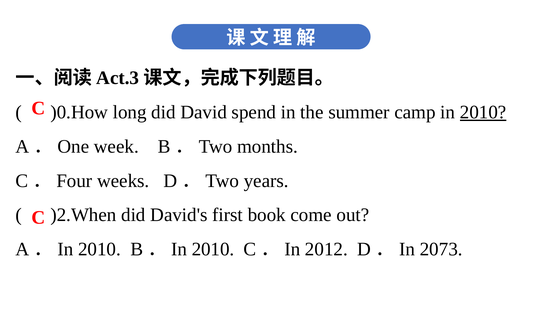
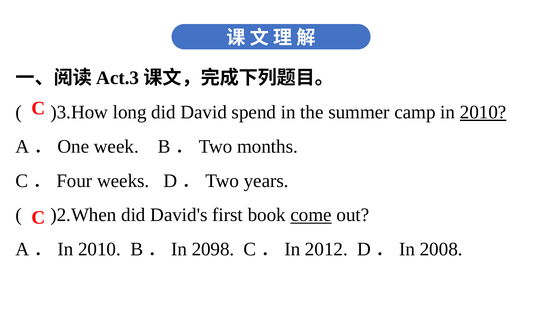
)0.How: )0.How -> )3.How (79, 112)
come underline: none -> present (311, 215)
B．In 2010: 2010 -> 2098 (213, 249)
2073: 2073 -> 2008 (441, 249)
